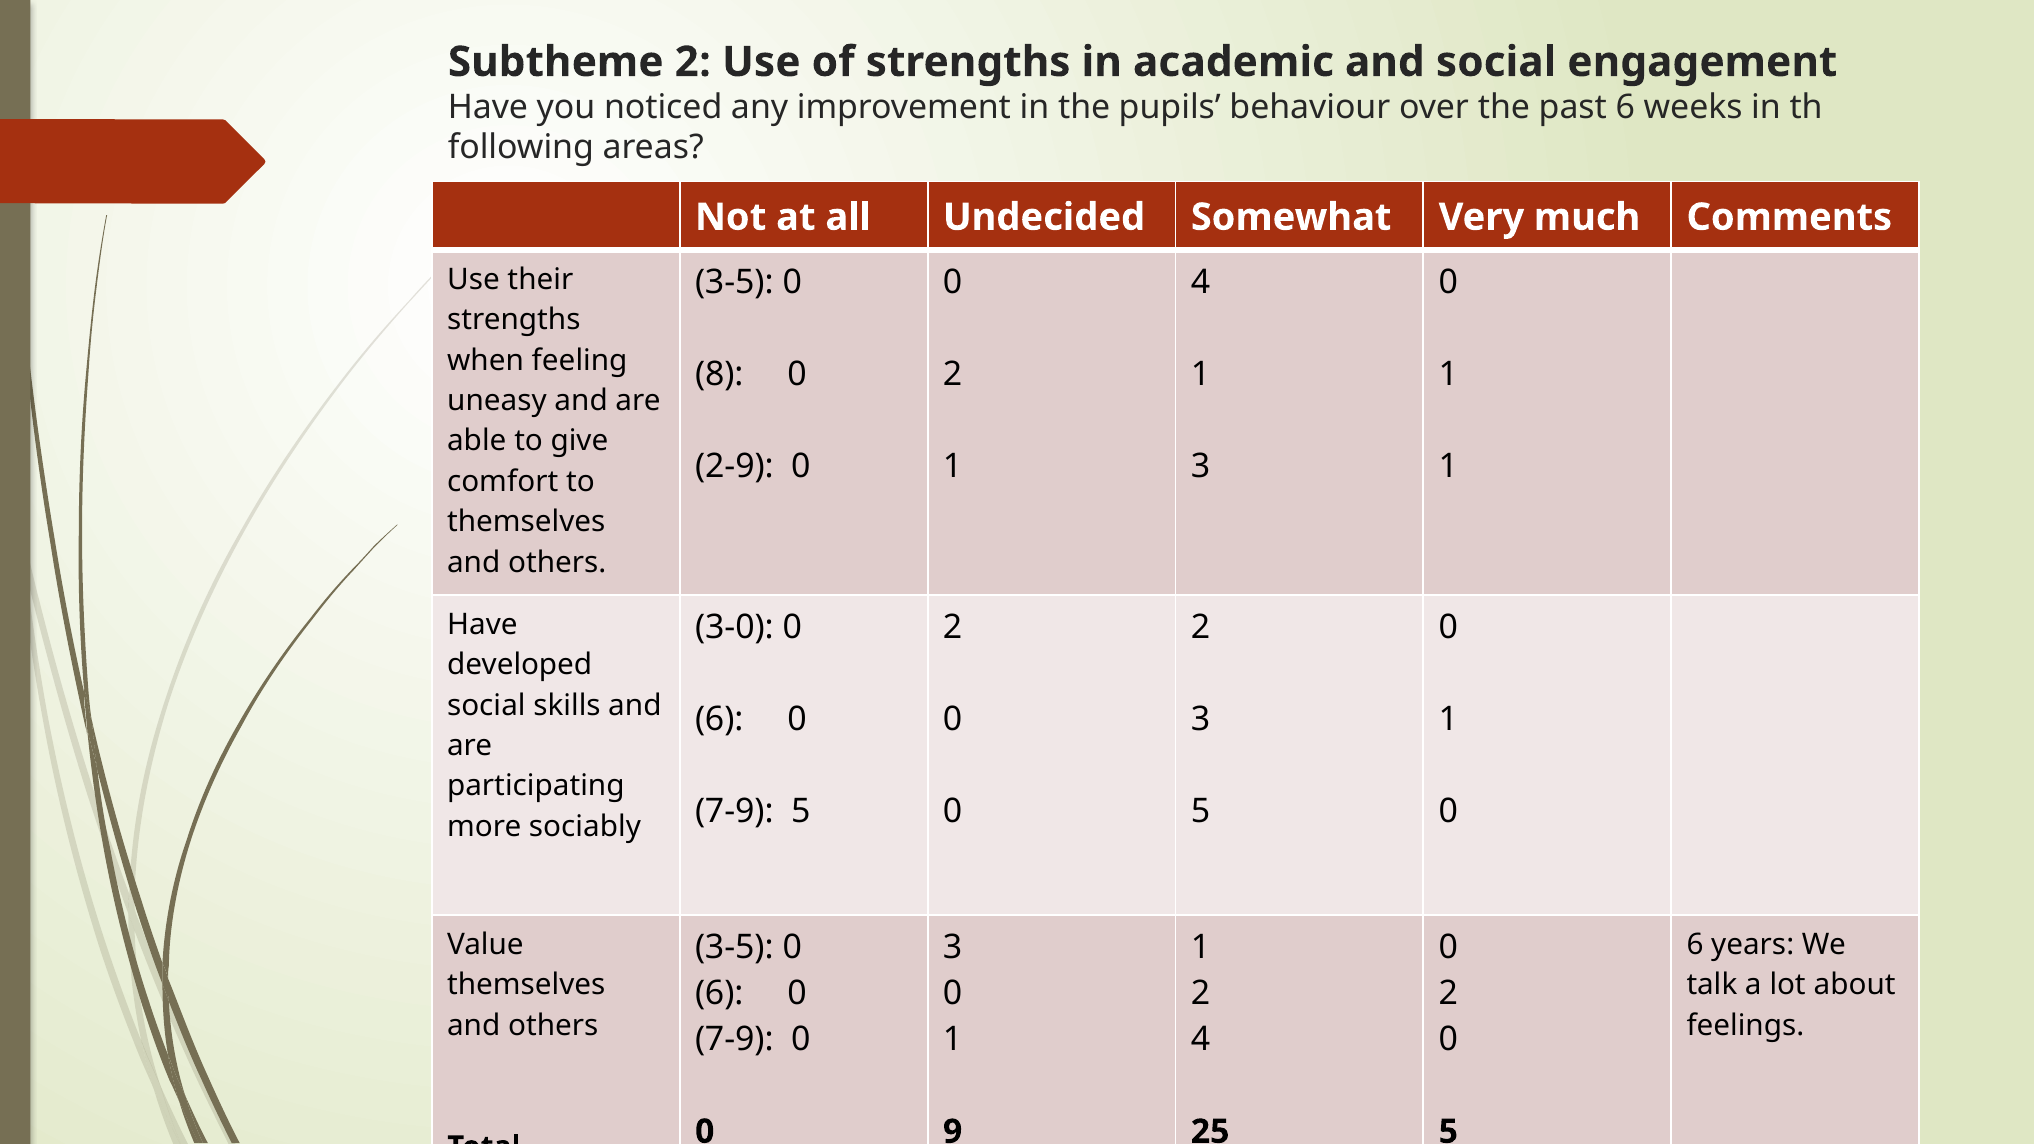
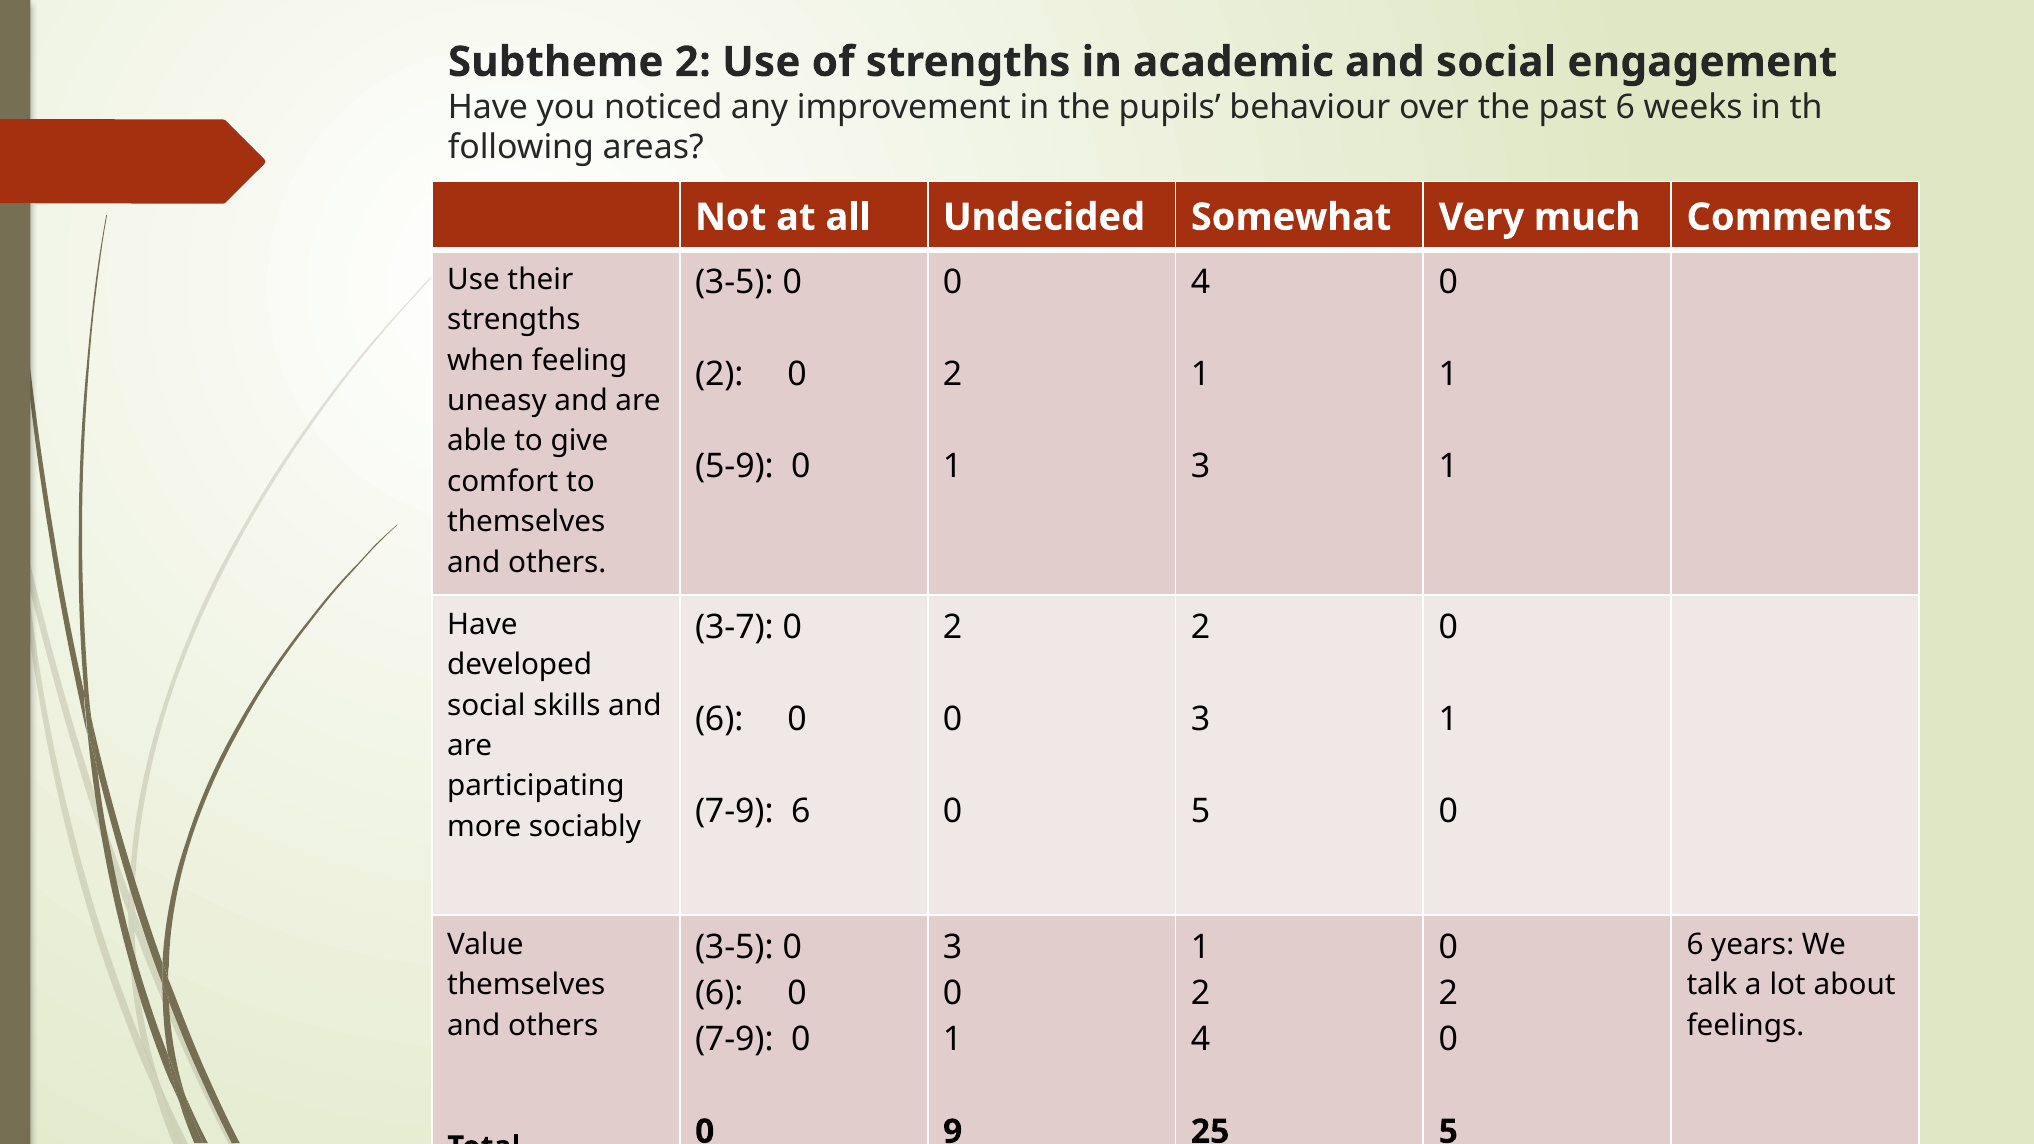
8: 8 -> 2 (719, 374)
2-9: 2-9 -> 5-9 (734, 466)
3-0: 3-0 -> 3-7 (734, 627)
7-9 5: 5 -> 6 (801, 812)
